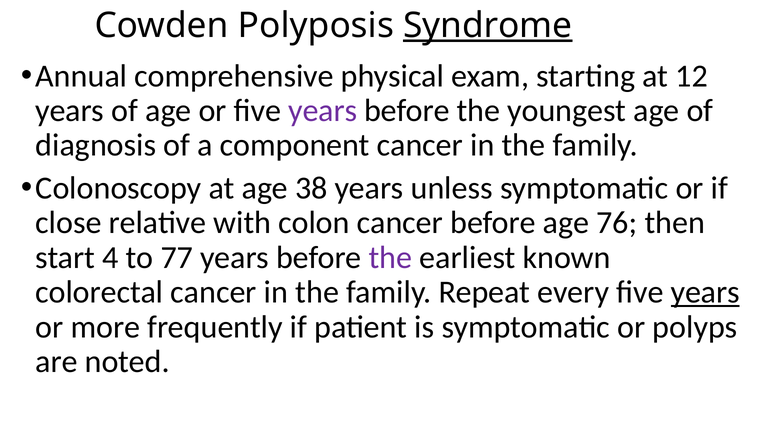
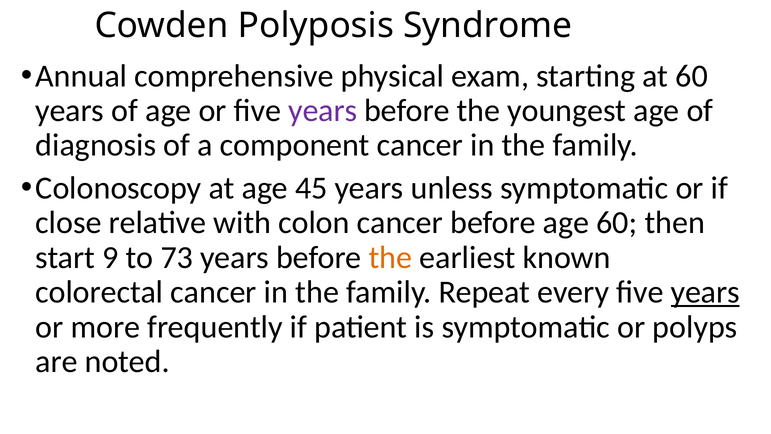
Syndrome underline: present -> none (488, 26)
at 12: 12 -> 60 (692, 76)
38: 38 -> 45 (311, 188)
age 76: 76 -> 60 (617, 223)
4: 4 -> 9 (111, 257)
77: 77 -> 73 (177, 257)
the colour: purple -> orange (390, 257)
